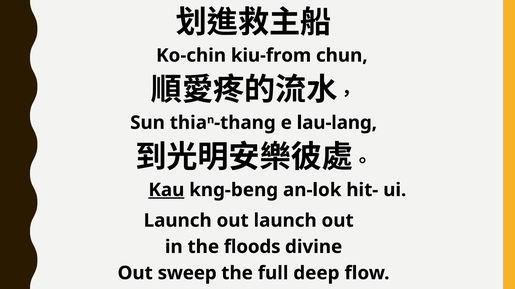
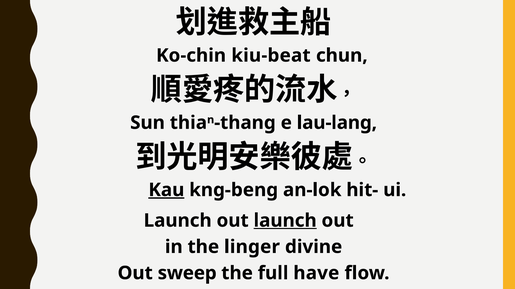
kiu-from: kiu-from -> kiu-beat (271, 56)
launch underline: none -> present (285, 221)
floods: floods -> linger (252, 247)
deep: deep -> have (316, 274)
